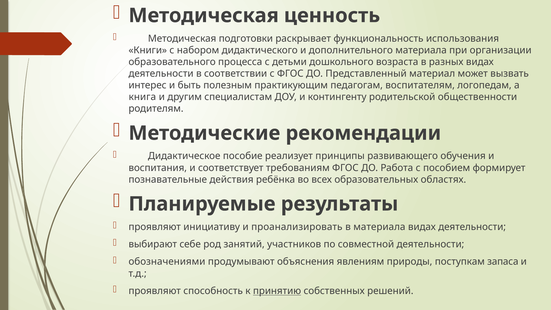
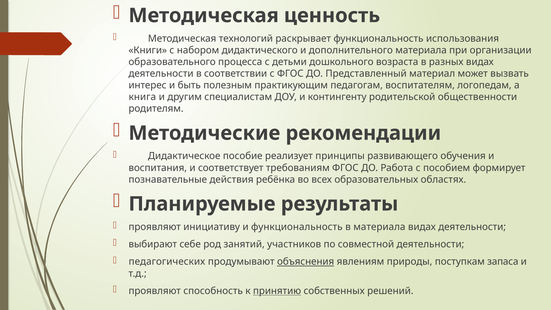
подготовки: подготовки -> технологий (246, 38)
и проанализировать: проанализировать -> функциональность (297, 227)
обозначениями: обозначениями -> педагогических (167, 262)
объяснения underline: none -> present (306, 262)
